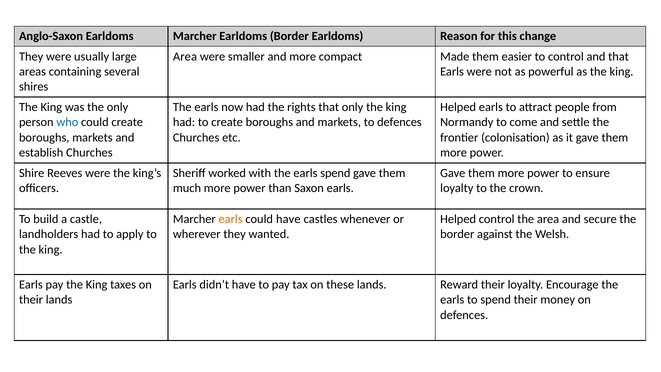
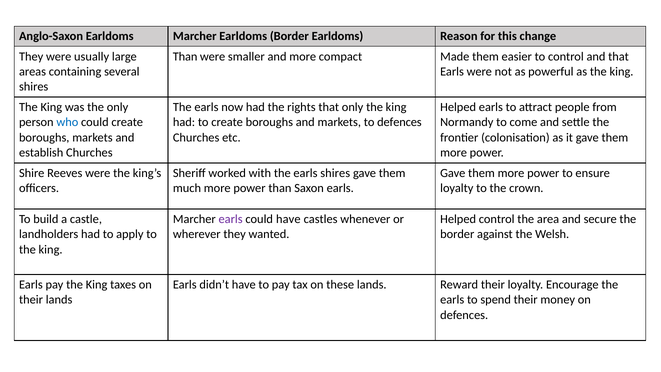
Area: Area -> Than (185, 56)
earls spend: spend -> shires (335, 173)
earls colour: orange -> purple (231, 219)
